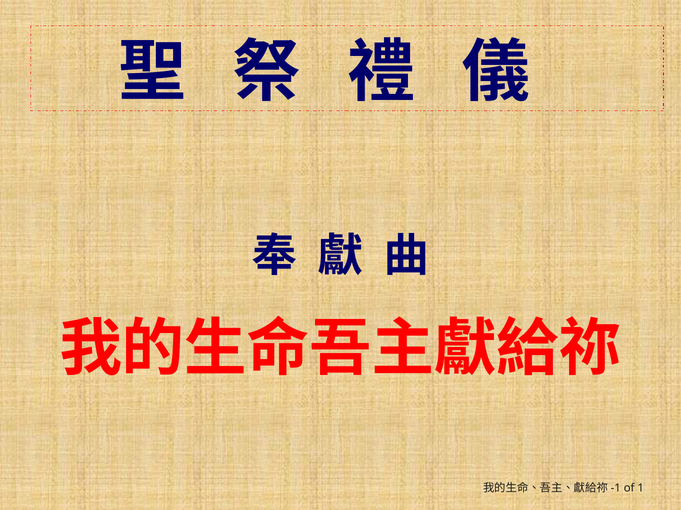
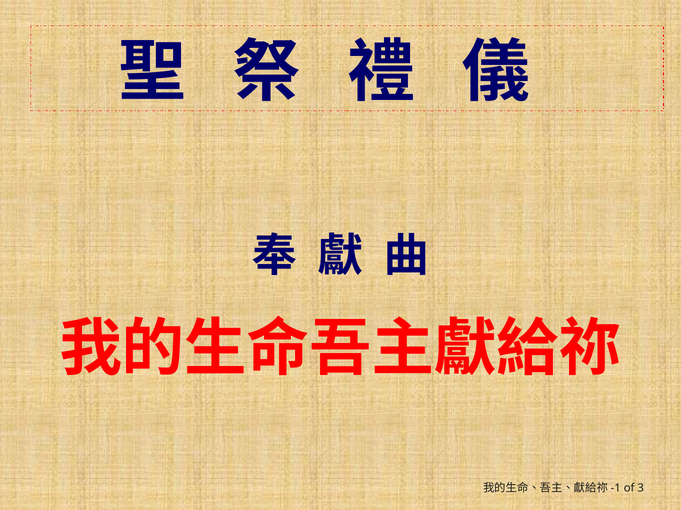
1: 1 -> 3 (641, 489)
